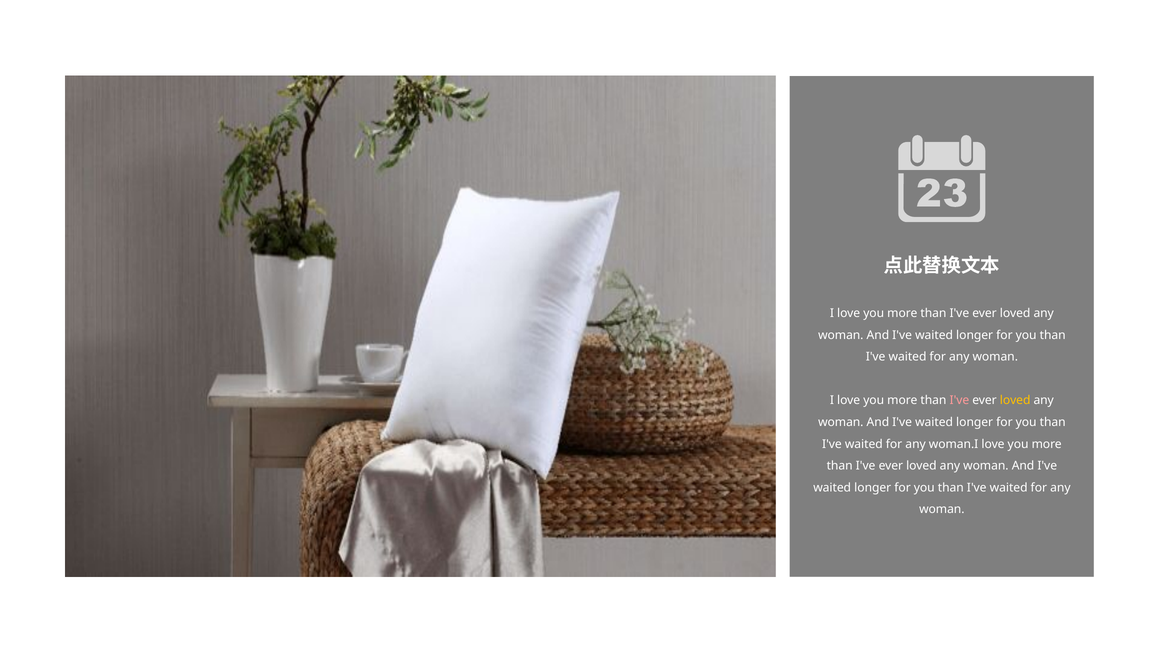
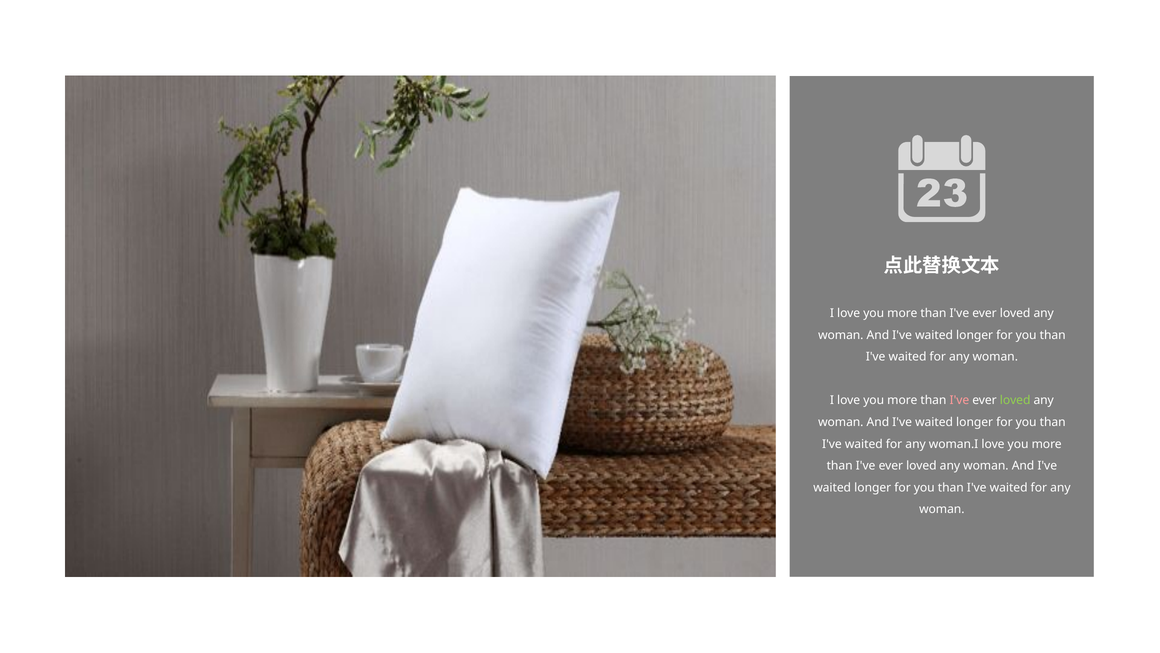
loved colour: yellow -> light green (1015, 400)
